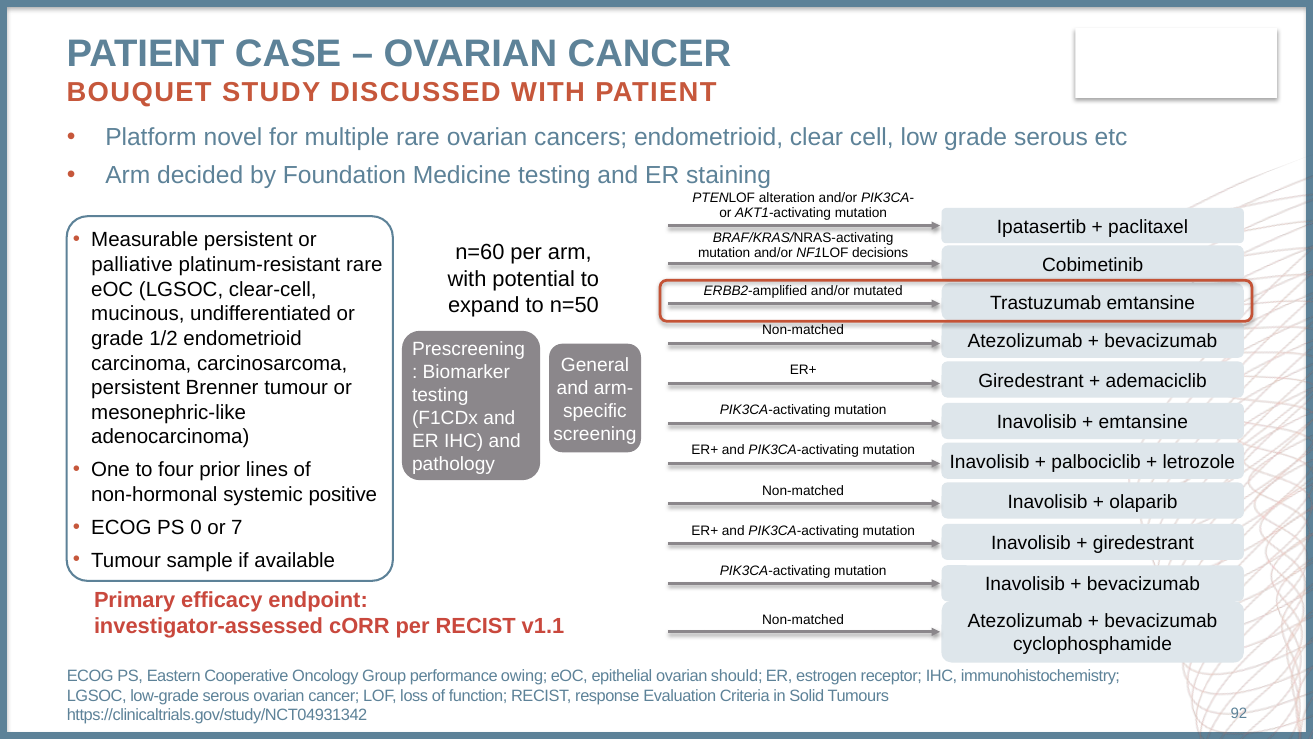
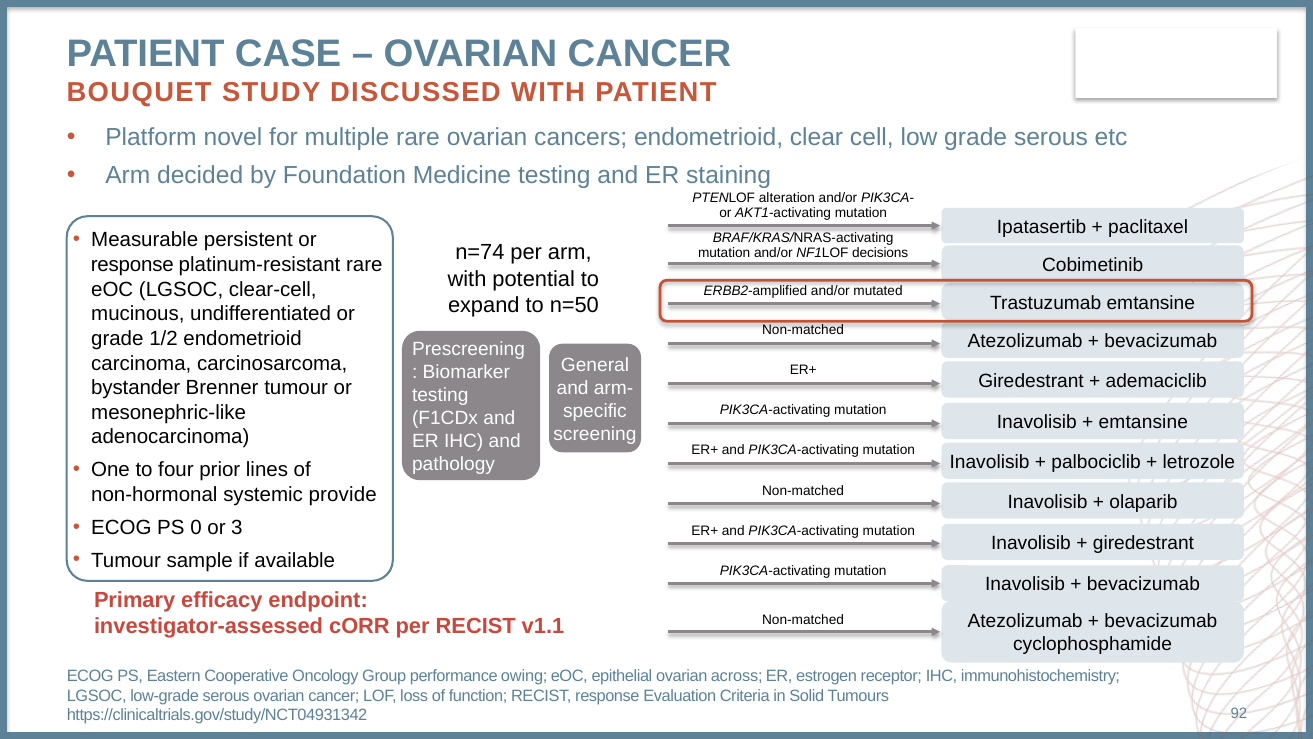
n=60: n=60 -> n=74 (480, 253)
palliative: palliative -> response (132, 265)
persistent: persistent -> bystander (136, 388)
positive: positive -> provide (343, 494)
7: 7 -> 3 (237, 527)
should: should -> across (737, 676)
